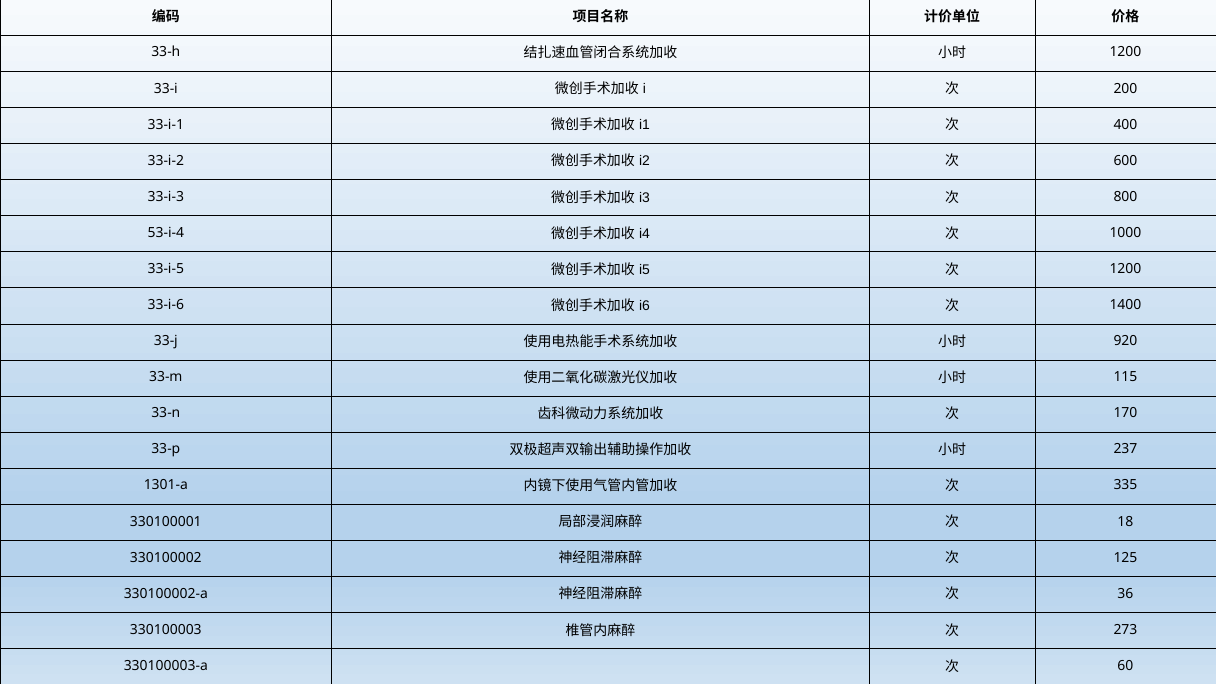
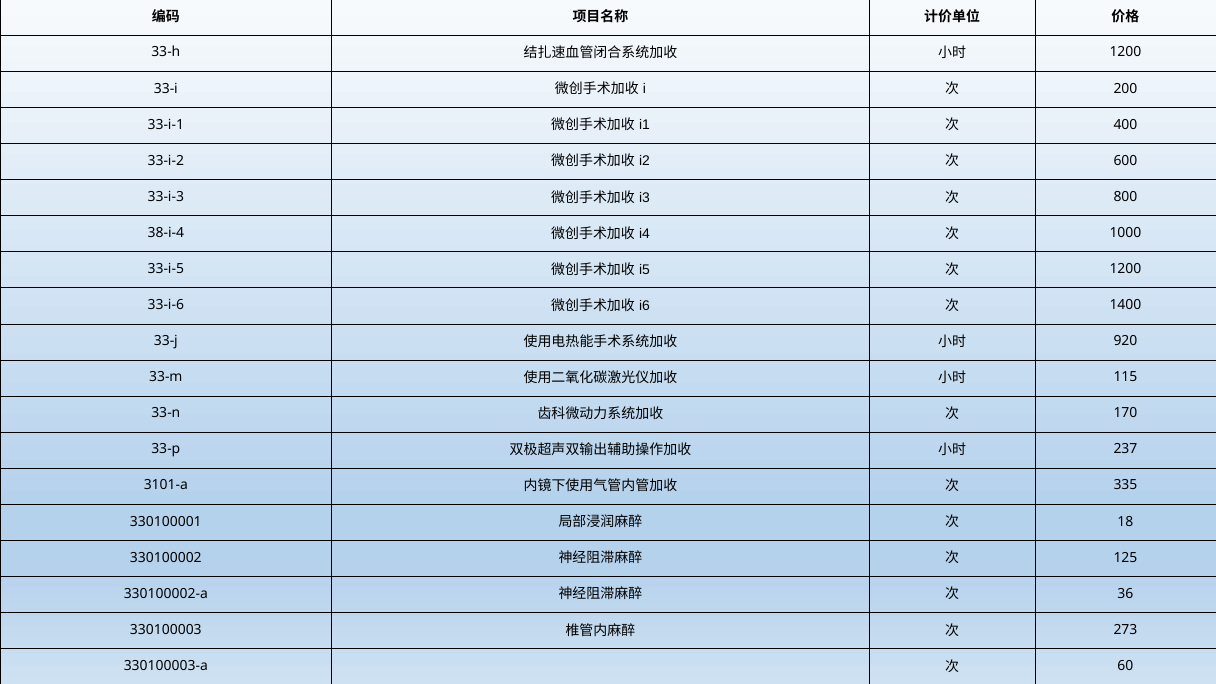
53-i-4: 53-i-4 -> 38-i-4 (166, 233)
1301-a: 1301-a -> 3101-a (166, 485)
